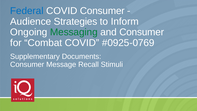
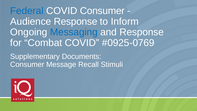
Audience Strategies: Strategies -> Response (76, 21)
Messaging colour: green -> blue (74, 32)
and Consumer: Consumer -> Response (142, 32)
